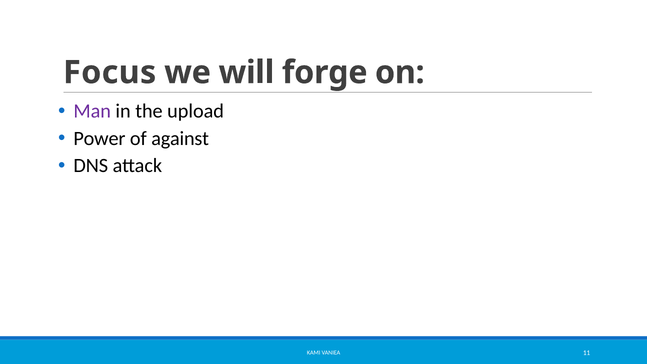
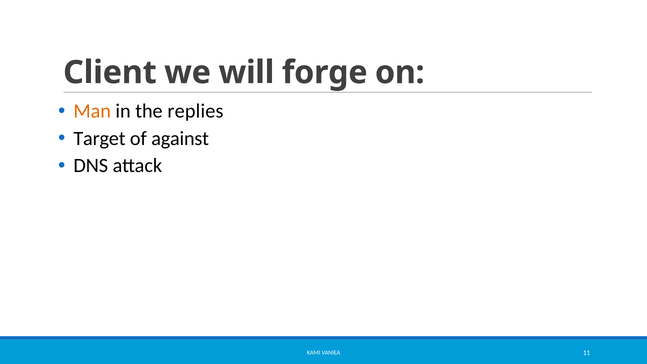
Focus: Focus -> Client (110, 72)
Man colour: purple -> orange (92, 111)
upload: upload -> replies (195, 111)
Power: Power -> Target (99, 138)
